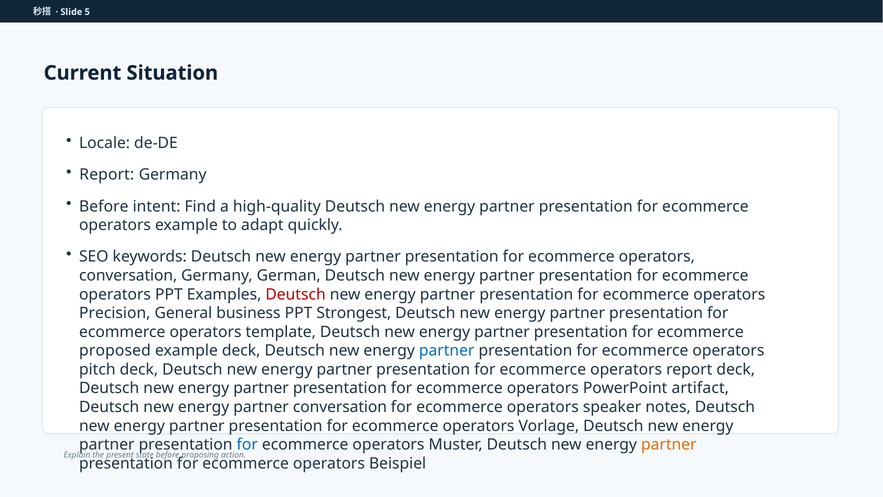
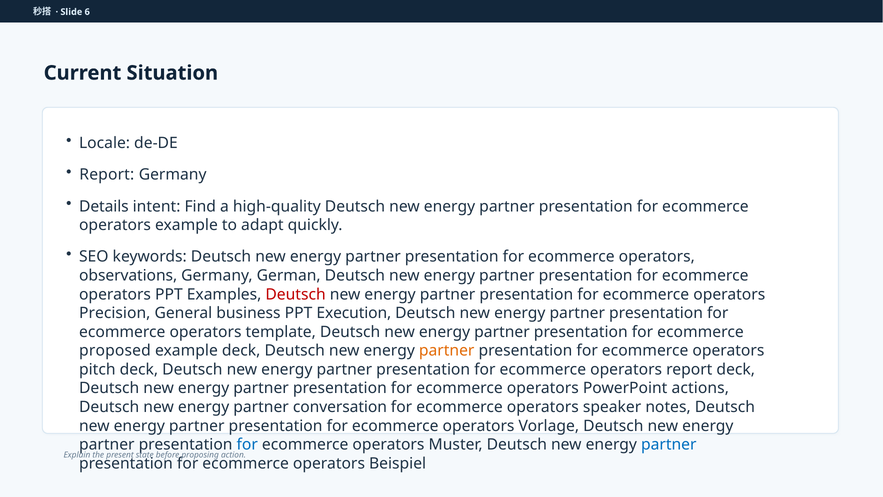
5: 5 -> 6 (87, 12)
Before: Before -> Details (104, 206)
conversation: conversation -> observations (128, 275)
Strongest: Strongest -> Execution (354, 313)
partner colour: blue -> orange (447, 350)
artifact: artifact -> actions (700, 388)
partner colour: orange -> blue (669, 444)
